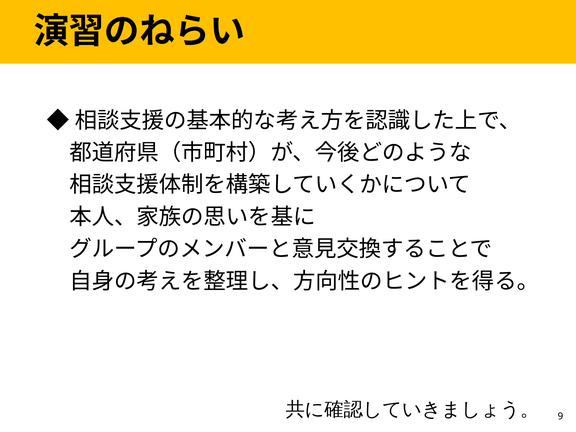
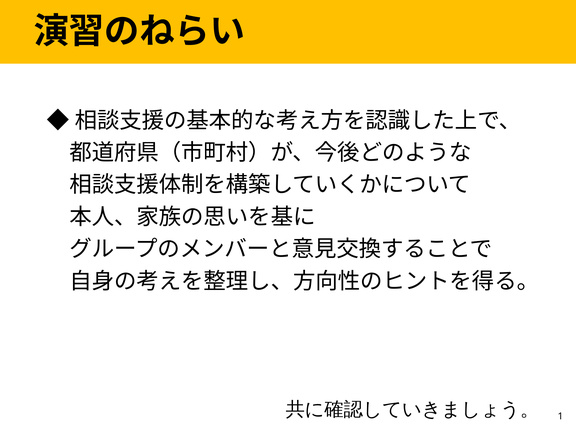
9: 9 -> 1 (560, 416)
